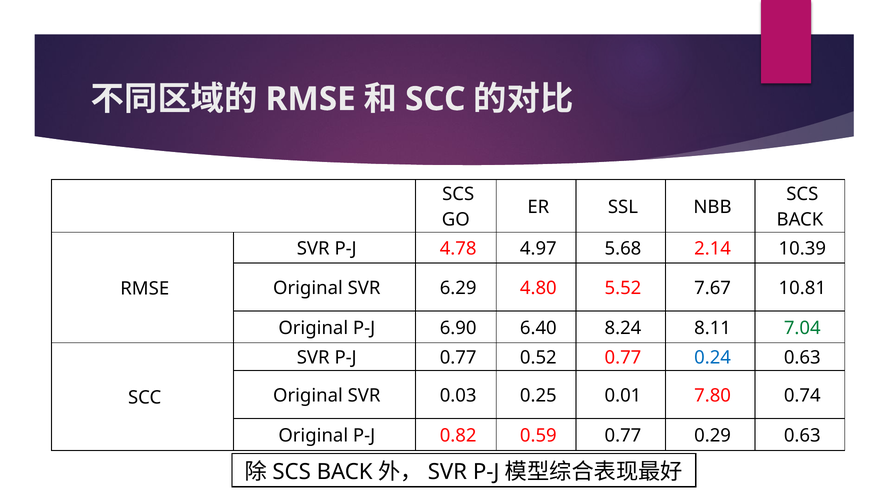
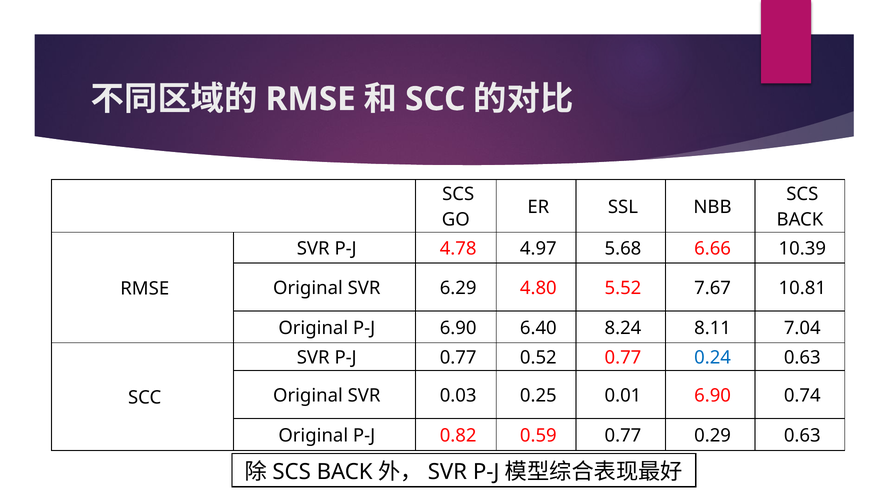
2.14: 2.14 -> 6.66 (713, 249)
7.04 colour: green -> black (802, 328)
0.01 7.80: 7.80 -> 6.90 (713, 396)
